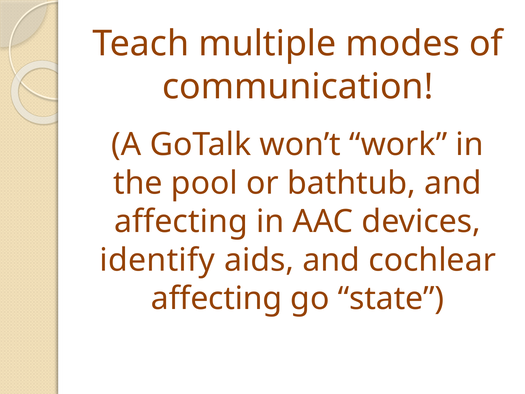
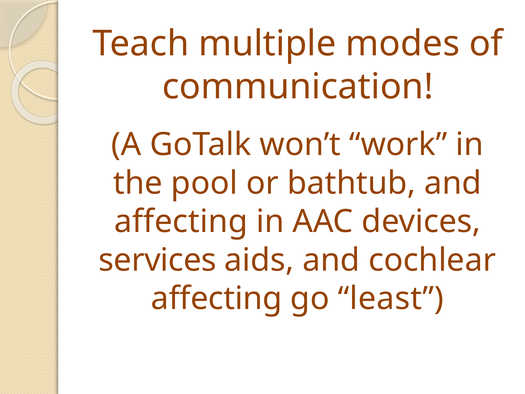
identify: identify -> services (158, 260)
state: state -> least (391, 298)
